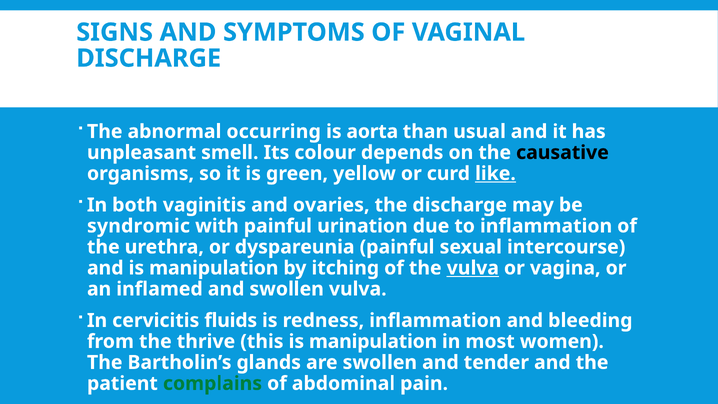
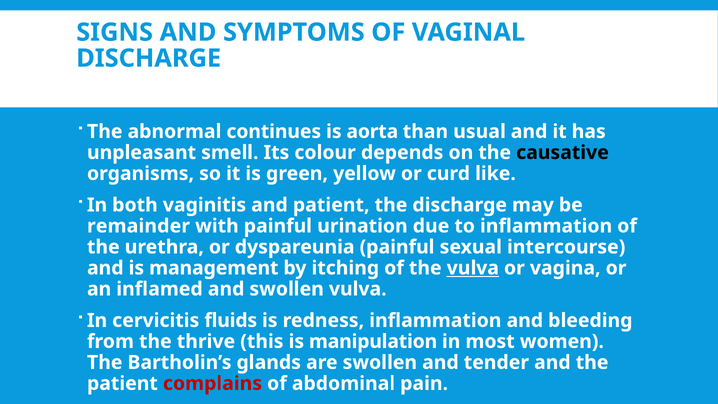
occurring: occurring -> continues (274, 132)
like underline: present -> none (495, 174)
and ovaries: ovaries -> patient (331, 205)
syndromic: syndromic -> remainder (139, 226)
and is manipulation: manipulation -> management (214, 268)
complains colour: green -> red (212, 383)
